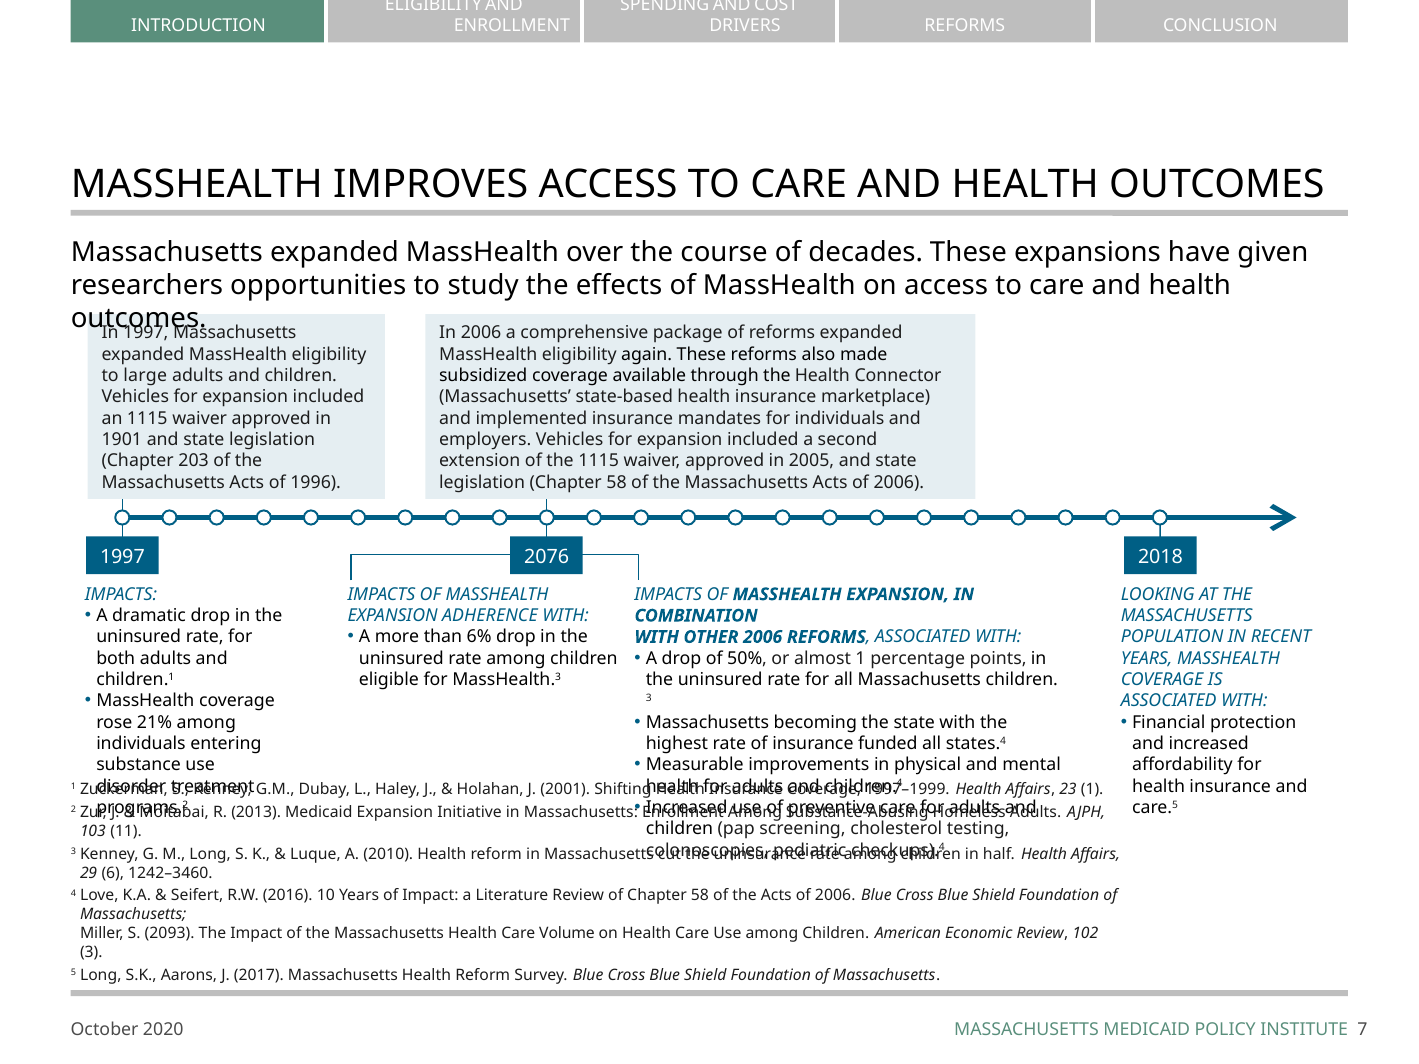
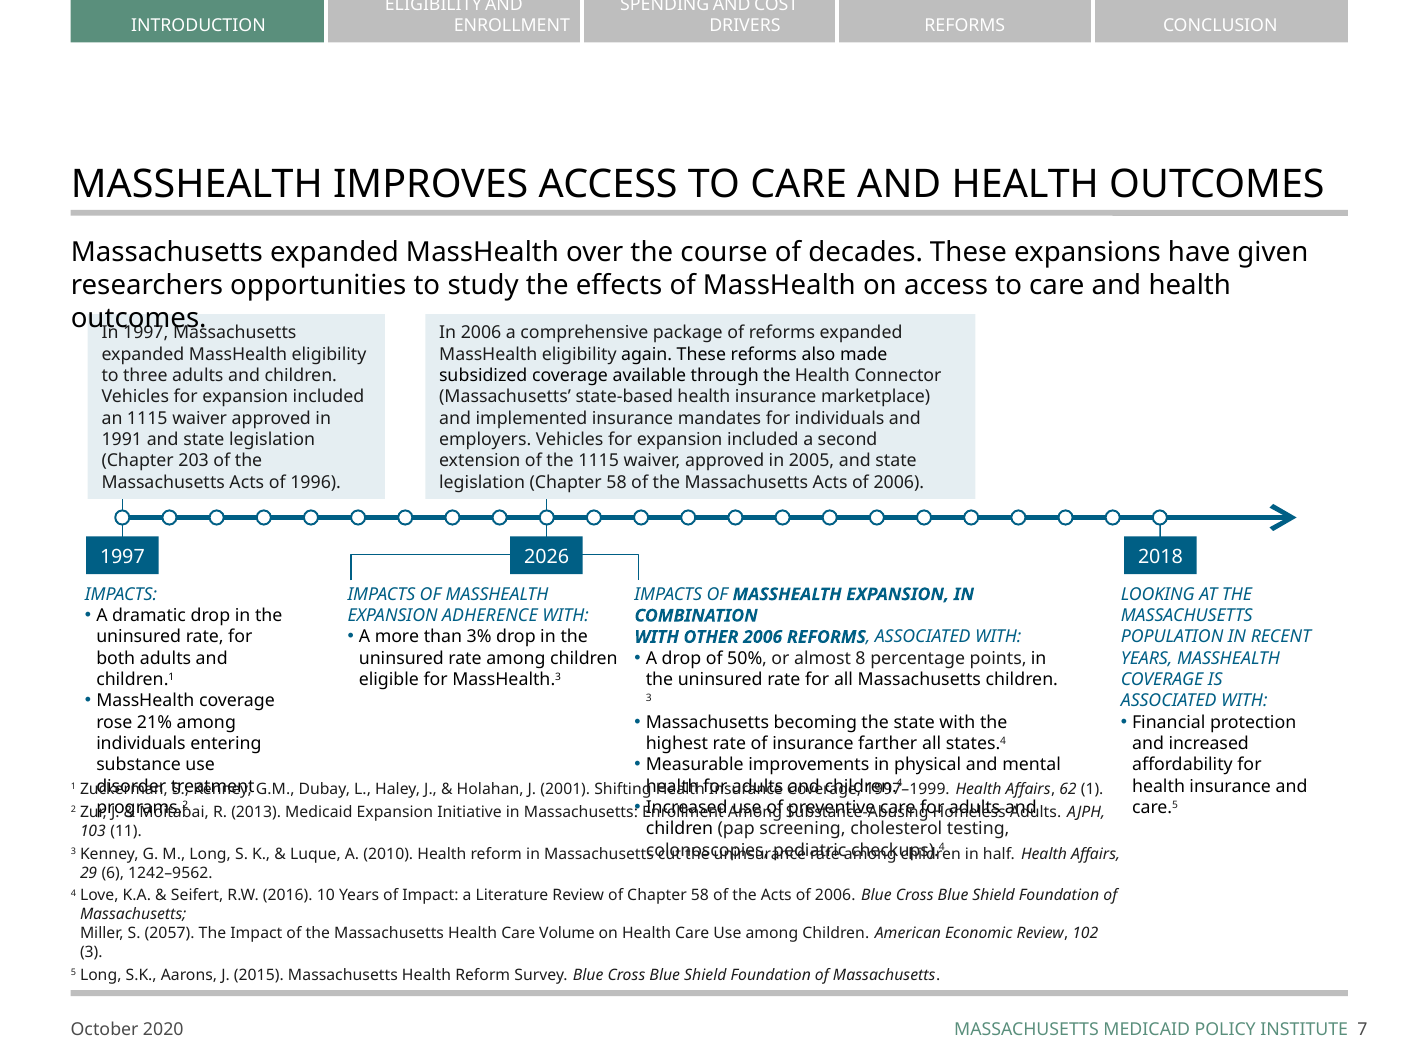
large: large -> three (145, 376)
1901: 1901 -> 1991 (122, 440)
2076: 2076 -> 2026 (547, 557)
6%: 6% -> 3% (479, 637)
almost 1: 1 -> 8 (861, 658)
funded: funded -> farther (888, 744)
23: 23 -> 62 (1068, 790)
1242–3460: 1242–3460 -> 1242–9562 (170, 873)
2093: 2093 -> 2057 (170, 934)
2017: 2017 -> 2015 (259, 975)
